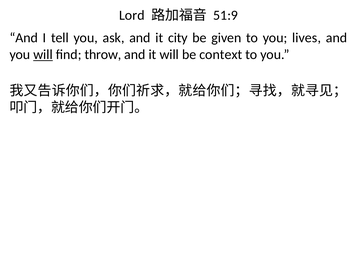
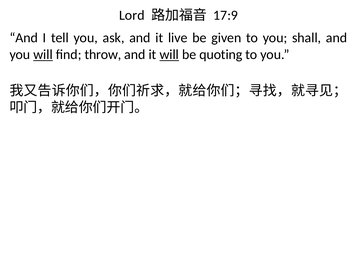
51:9: 51:9 -> 17:9 (226, 15)
city: city -> live (178, 38)
lives: lives -> shall (307, 38)
will underline: none -> present (169, 55)
context: context -> quoting (221, 55)
